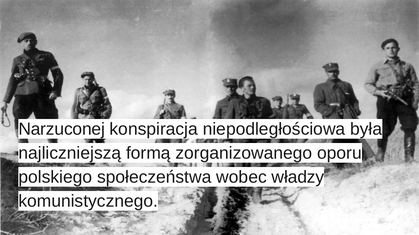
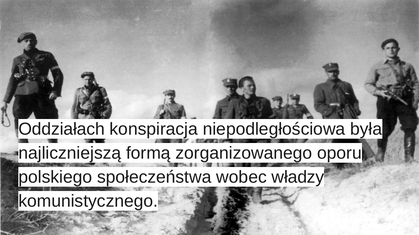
Narzuconej: Narzuconej -> Oddziałach (62, 129)
